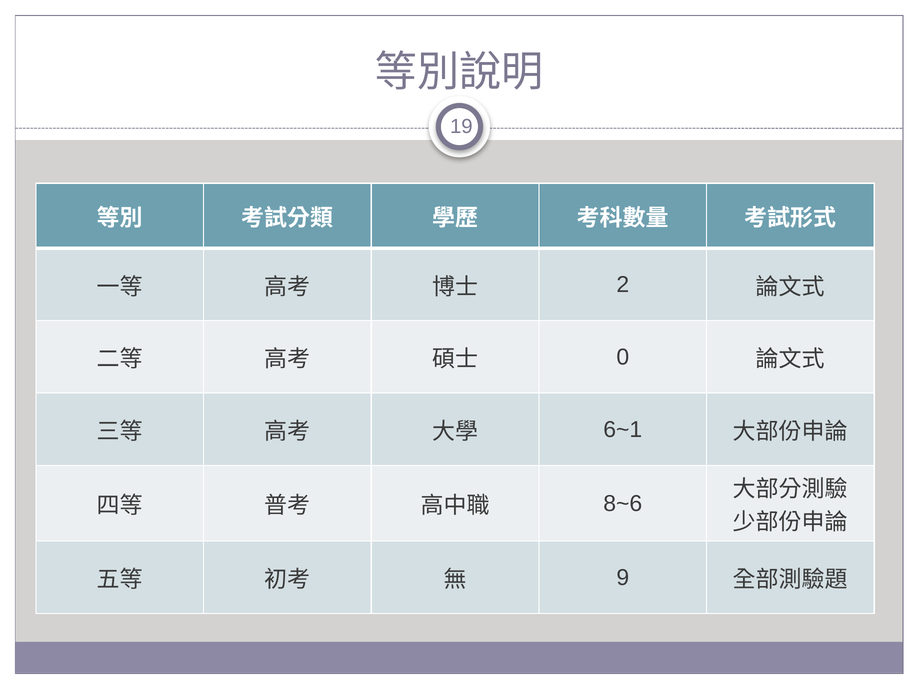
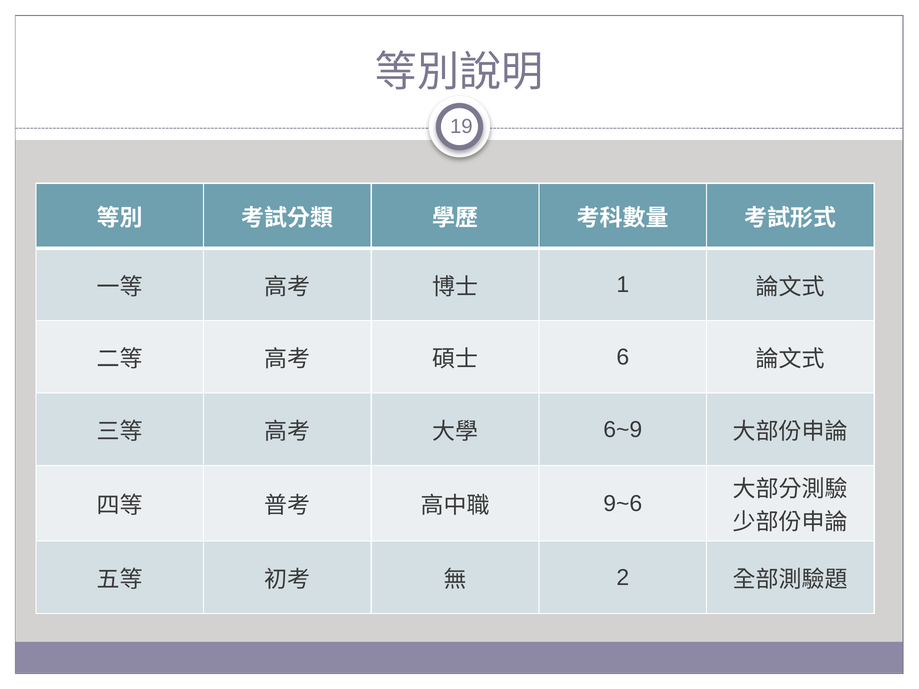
2: 2 -> 1 (623, 285)
0: 0 -> 6 (623, 357)
6~1: 6~1 -> 6~9 (623, 430)
8~6: 8~6 -> 9~6 (623, 504)
9: 9 -> 2 (623, 578)
